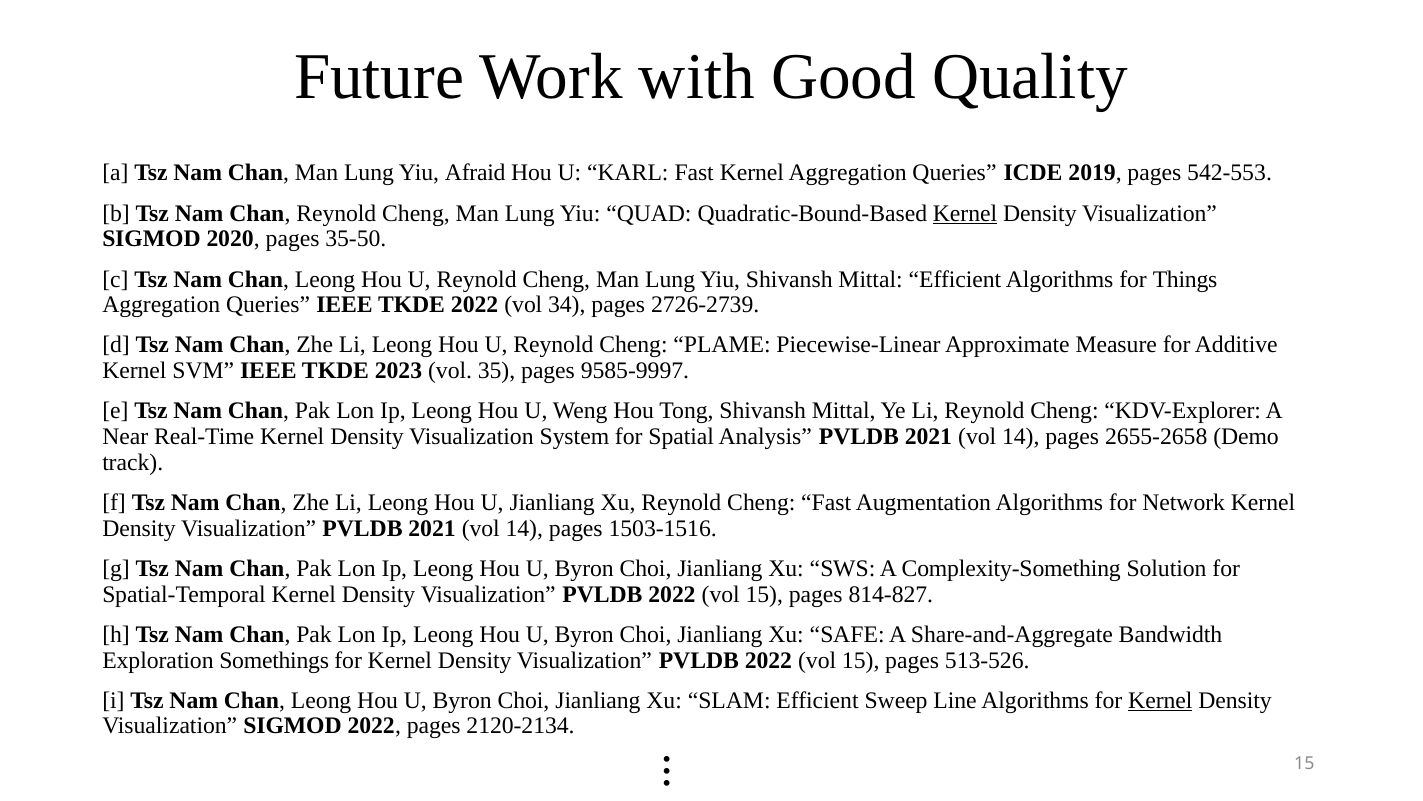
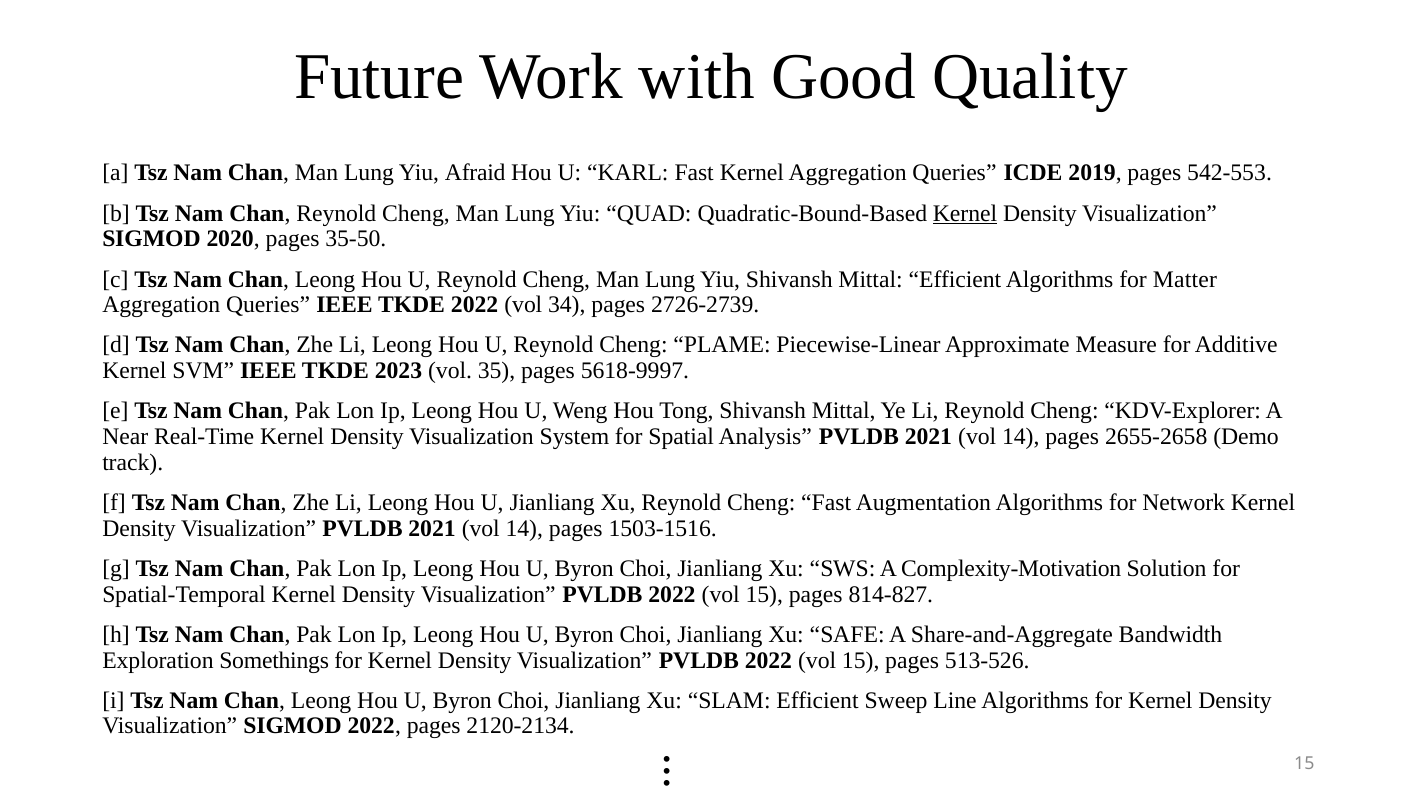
Things: Things -> Matter (1185, 279)
9585-9997: 9585-9997 -> 5618-9997 (635, 370)
Complexity-Something: Complexity-Something -> Complexity-Motivation (1011, 568)
Kernel underline: present -> none (1160, 700)
